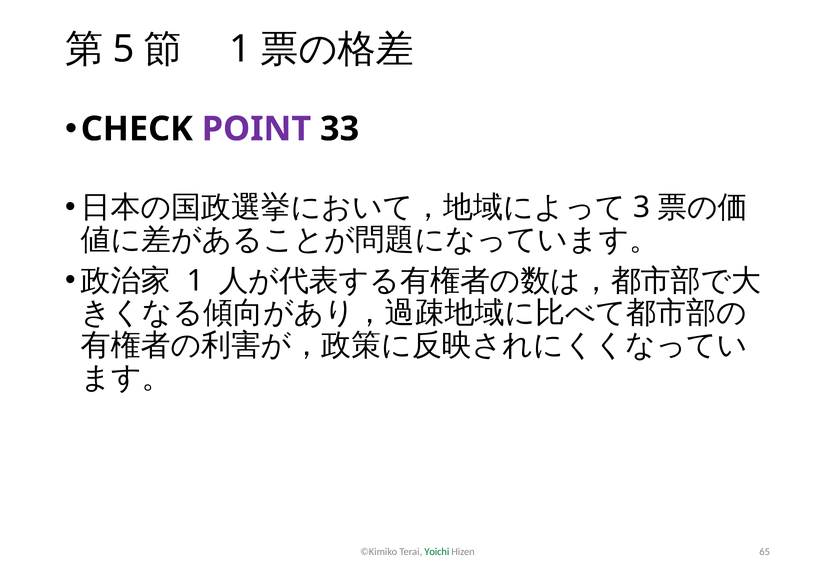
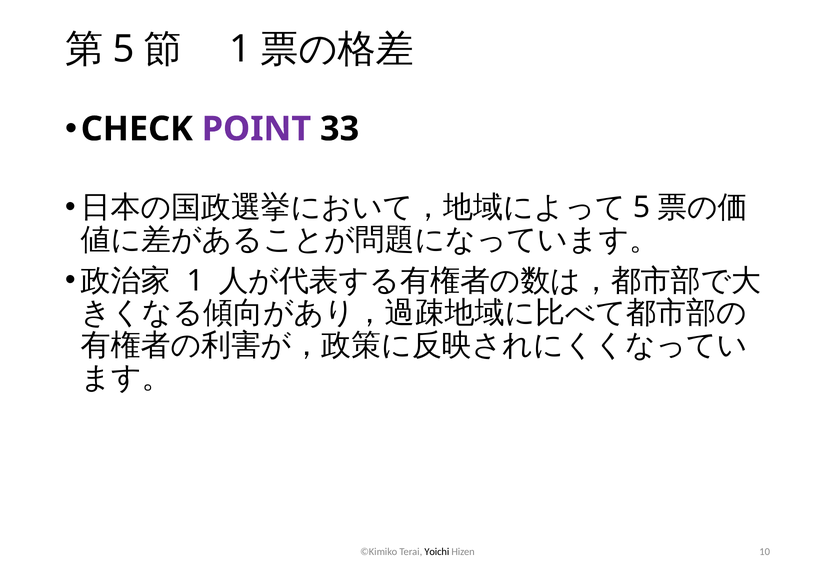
3: 3 -> 5 (642, 207)
Yoichi colour: green -> black (437, 552)
65: 65 -> 10 (765, 552)
